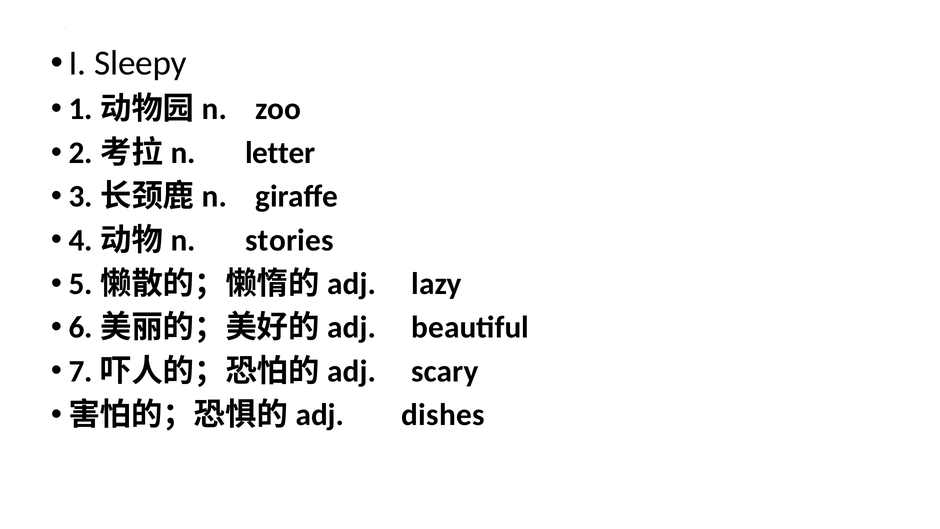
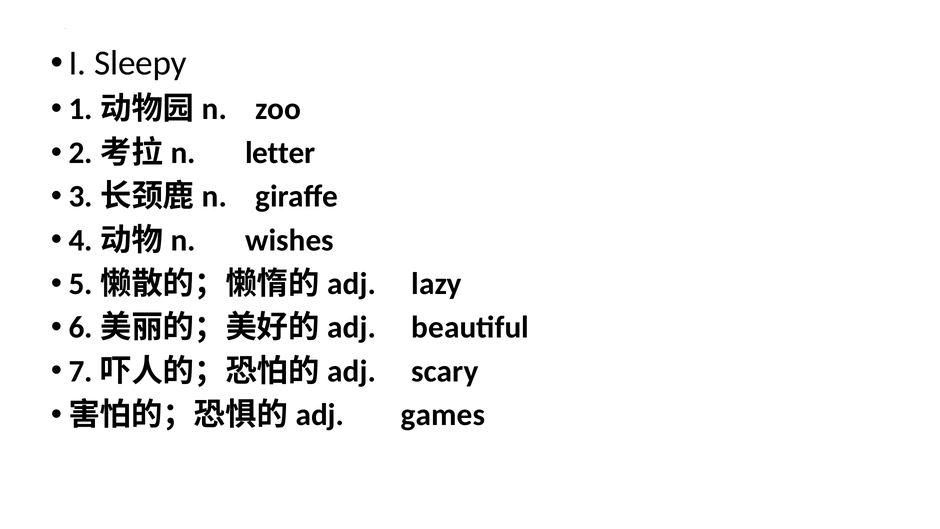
stories: stories -> wishes (290, 240)
dishes: dishes -> games (443, 415)
